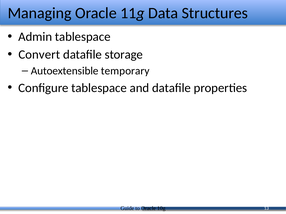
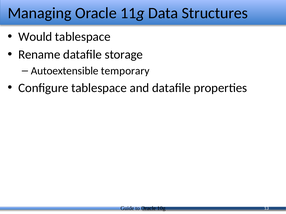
Admin: Admin -> Would (35, 37)
Convert: Convert -> Rename (39, 55)
